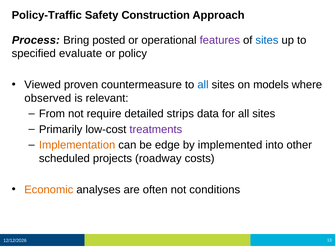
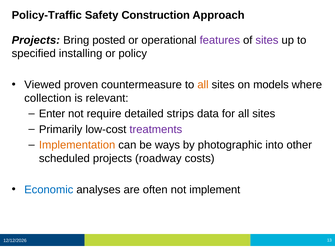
Process: Process -> Projects (36, 40)
sites colour: blue -> purple (267, 40)
evaluate: evaluate -> installing (81, 54)
all colour: blue -> orange (203, 85)
observed: observed -> collection (48, 98)
From: From -> Enter (52, 114)
edge: edge -> ways (167, 145)
implemented: implemented -> photographic (230, 145)
Economic colour: orange -> blue (49, 190)
conditions: conditions -> implement (215, 190)
